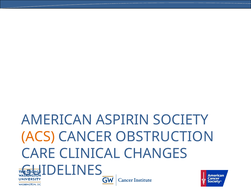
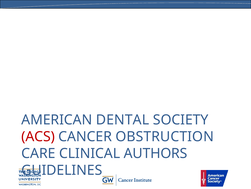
ASPIRIN: ASPIRIN -> DENTAL (123, 119)
ACS colour: orange -> red (38, 136)
CHANGES: CHANGES -> AUTHORS (156, 153)
